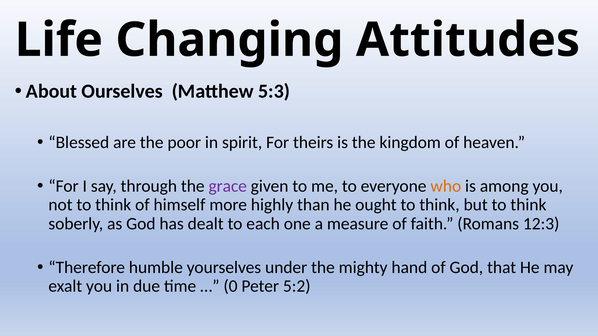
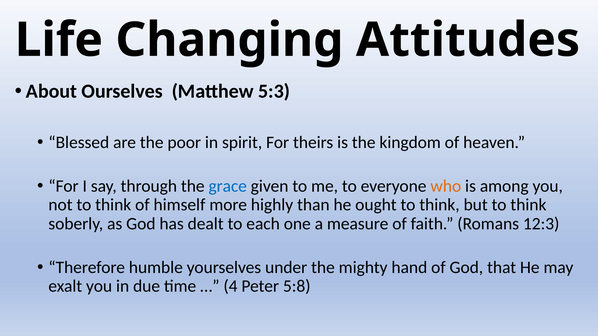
grace colour: purple -> blue (228, 186)
0: 0 -> 4 (230, 286)
5:2: 5:2 -> 5:8 (297, 286)
